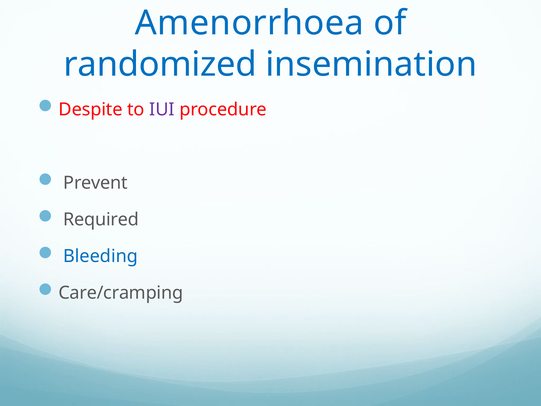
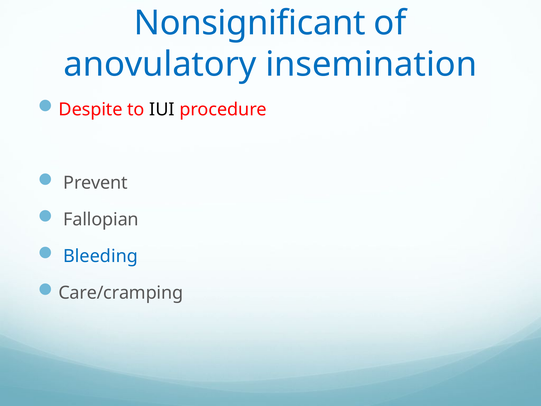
Amenorrhoea: Amenorrhoea -> Nonsignificant (250, 23)
randomized: randomized -> anovulatory (160, 64)
IUI colour: purple -> black (162, 109)
Required: Required -> Fallopian (101, 219)
